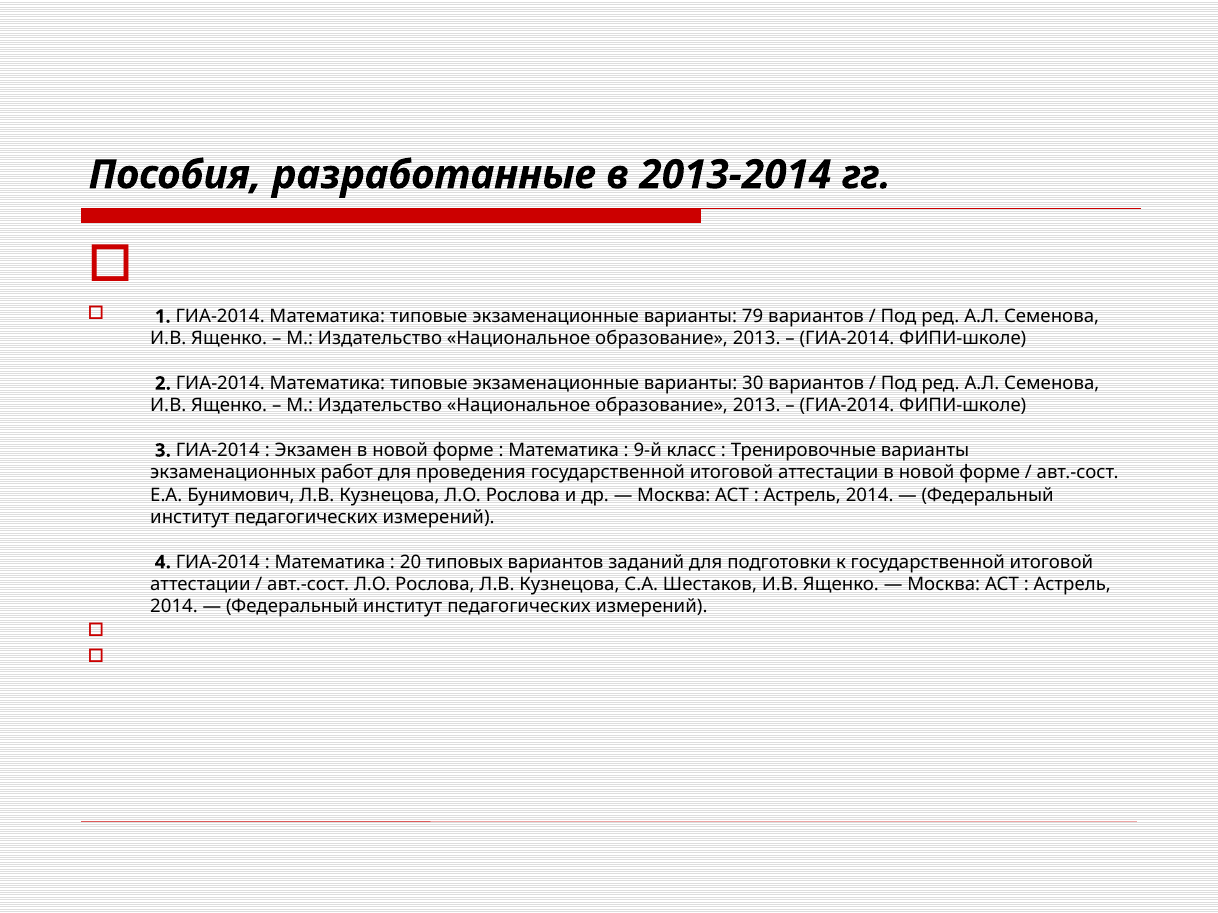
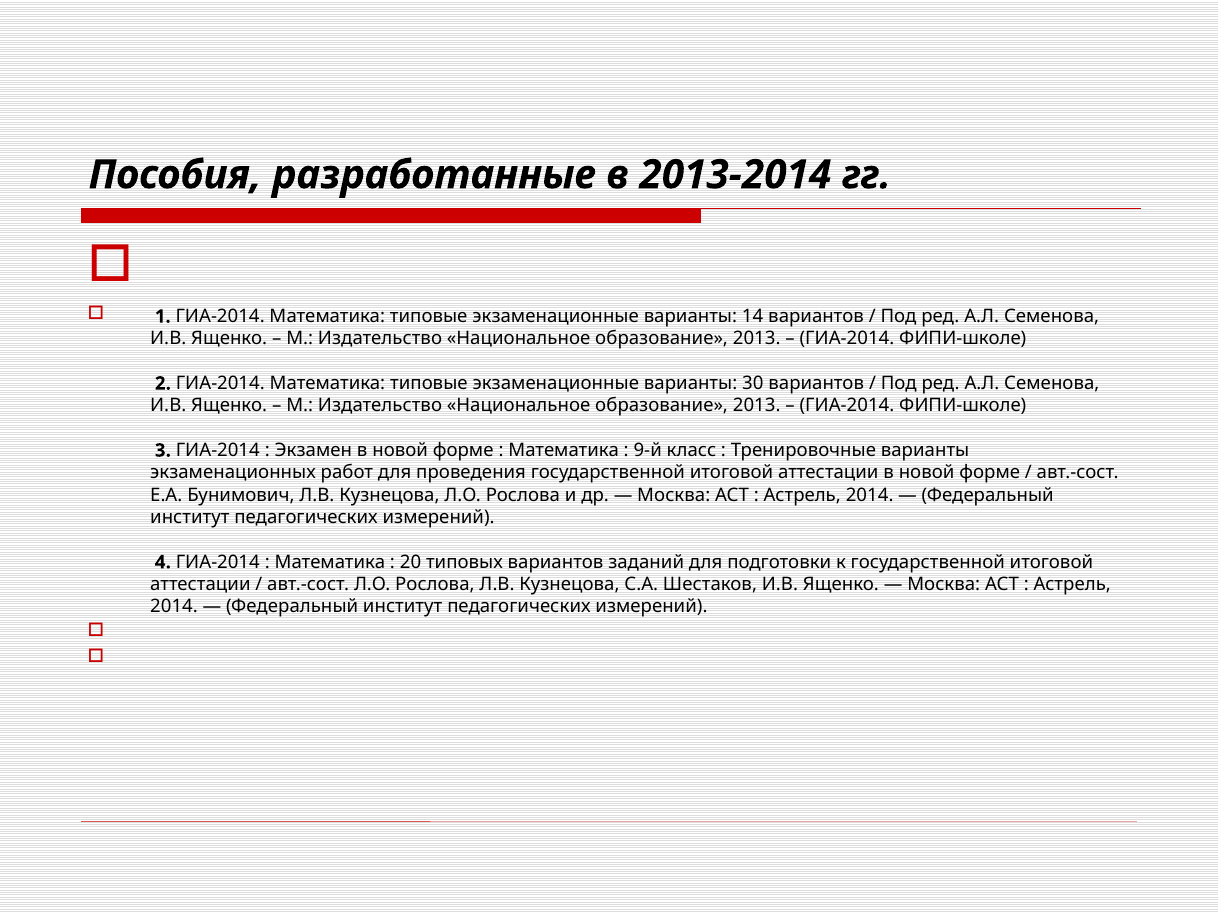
79: 79 -> 14 (753, 317)
